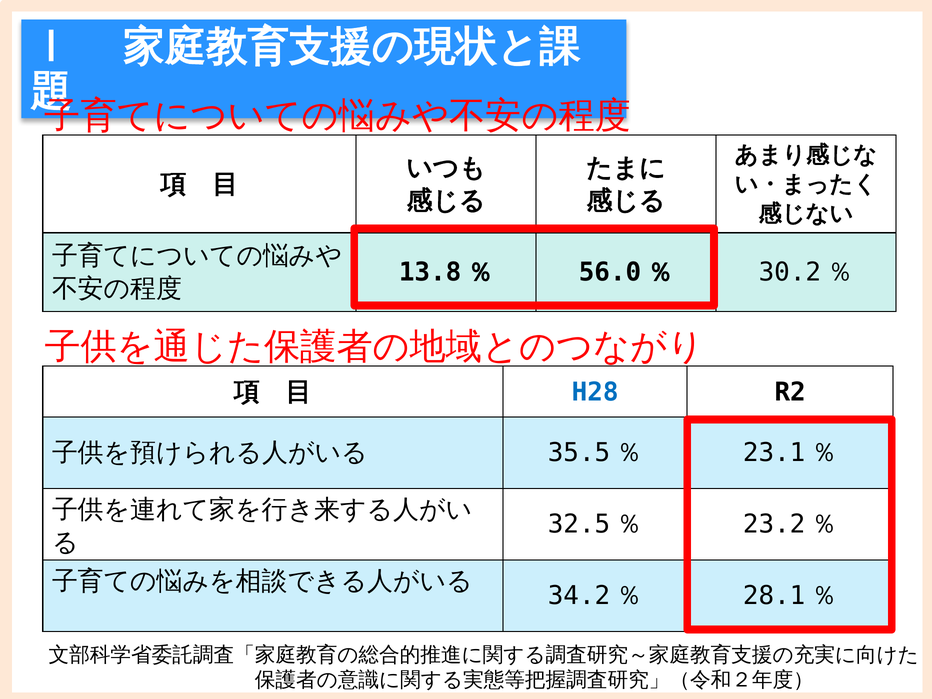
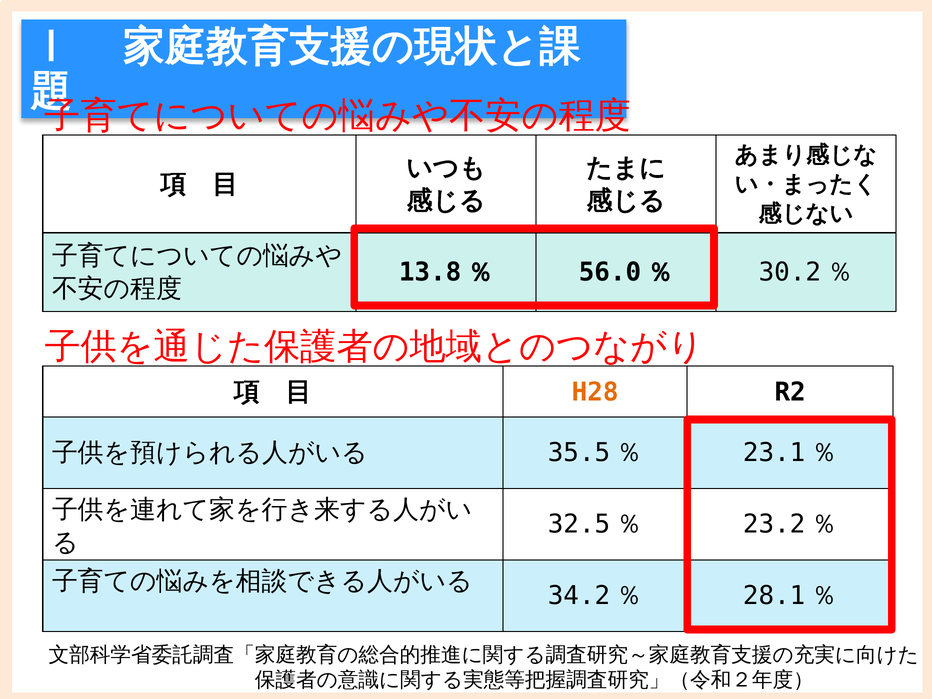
H28 colour: blue -> orange (595, 392)
